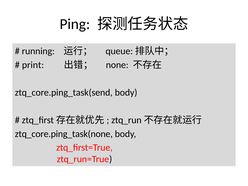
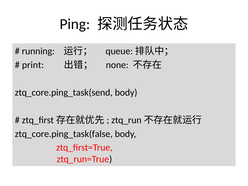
ztq_core.ping_task(none: ztq_core.ping_task(none -> ztq_core.ping_task(false (64, 134)
